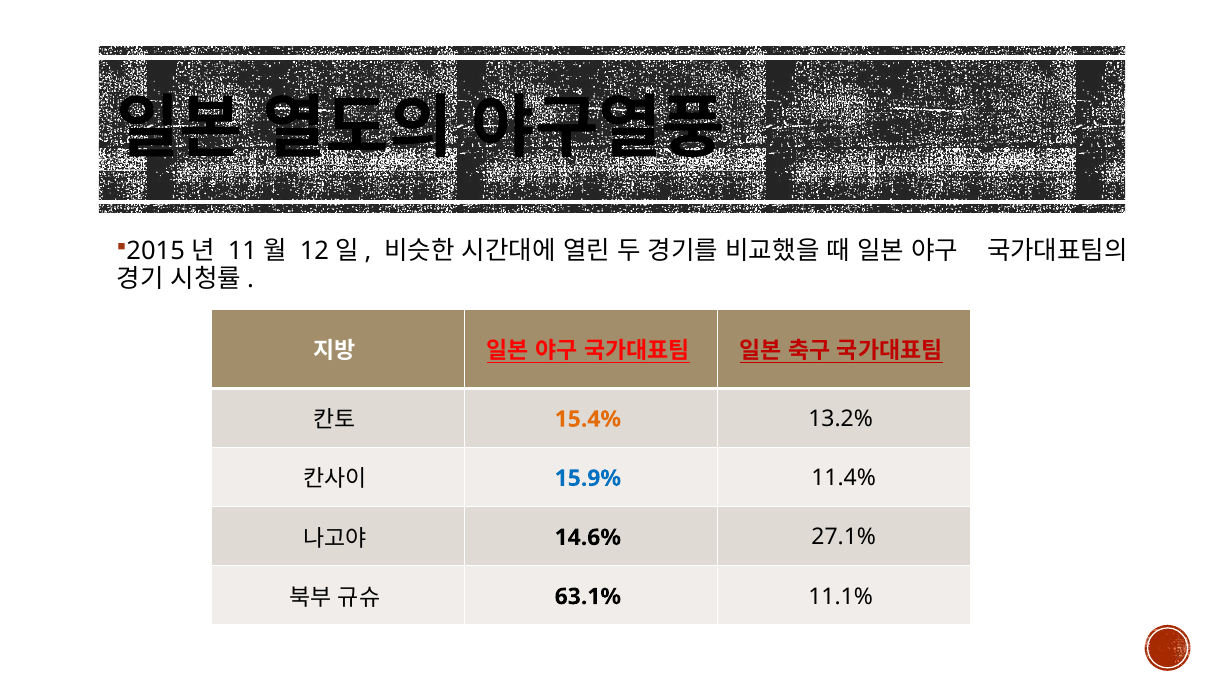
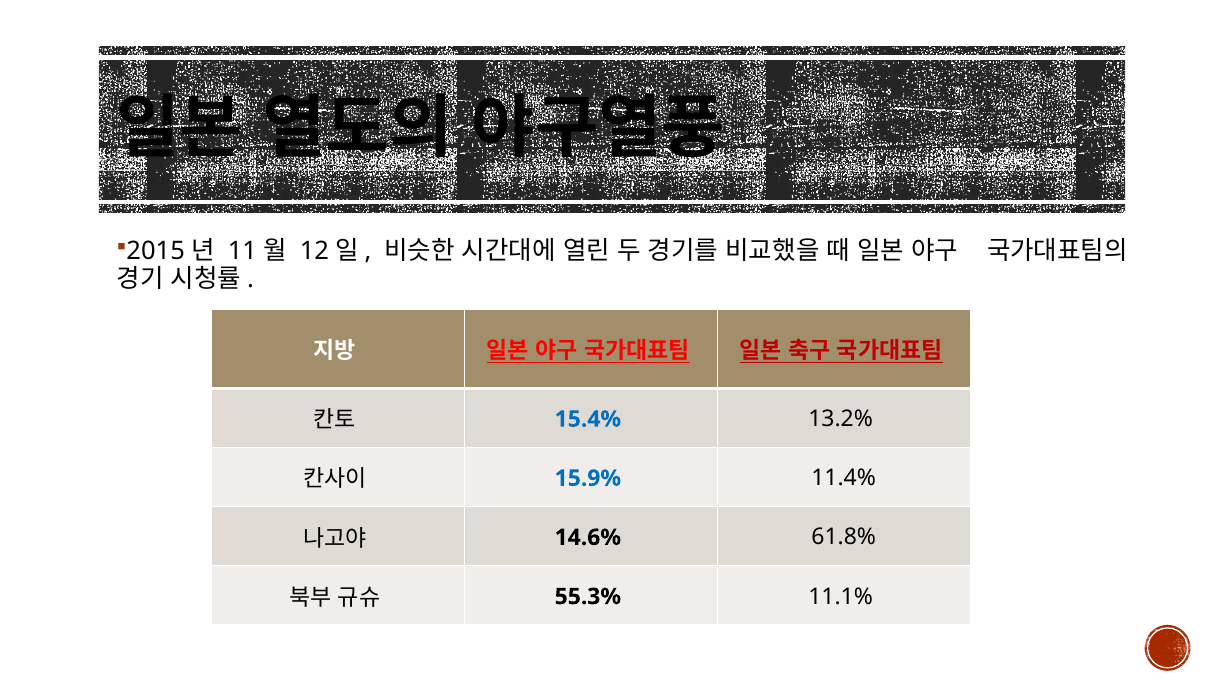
15.4% colour: orange -> blue (588, 419)
27.1%: 27.1% -> 61.8% (844, 538)
63.1%: 63.1% -> 55.3% (588, 597)
